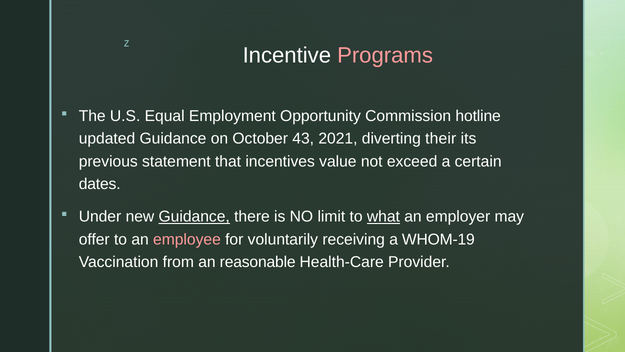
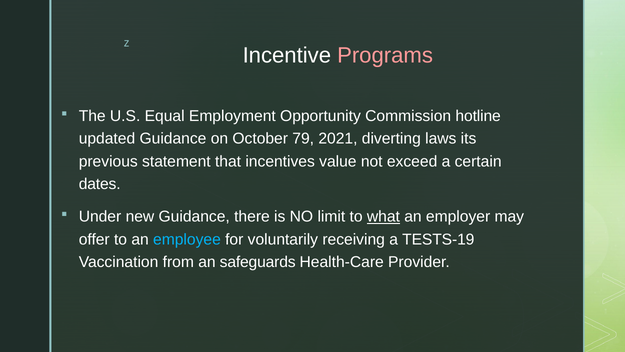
43: 43 -> 79 (303, 139)
their: their -> laws (441, 139)
Guidance underline: present -> none (194, 217)
employee colour: pink -> light blue (187, 239)
WHOM-19: WHOM-19 -> TESTS-19 (438, 239)
reasonable: reasonable -> safeguards (258, 262)
